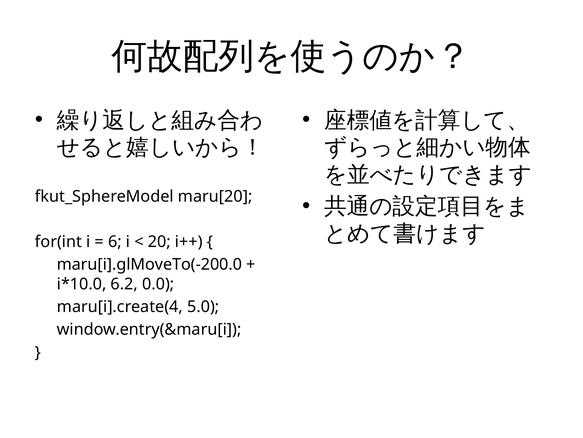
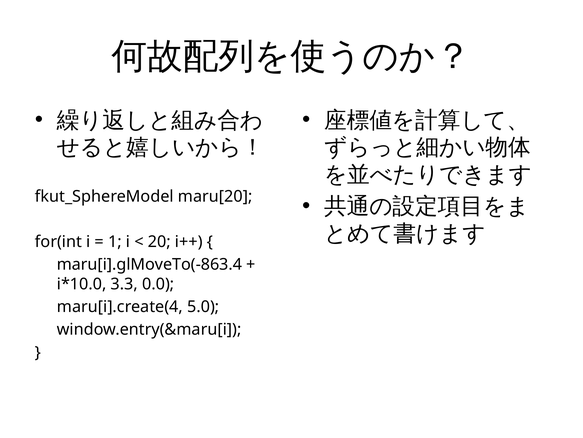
6: 6 -> 1 (115, 241)
maru[i].glMoveTo(-200.0: maru[i].glMoveTo(-200.0 -> maru[i].glMoveTo(-863.4 (149, 264)
6.2: 6.2 -> 3.3 (124, 284)
